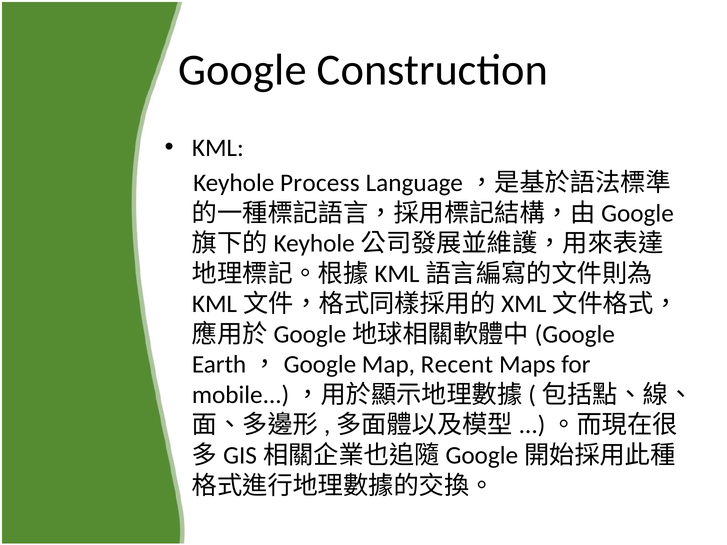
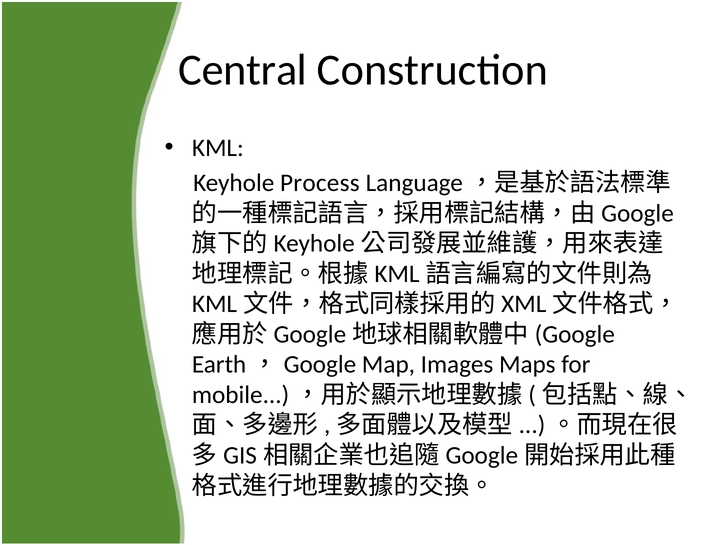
Google: Google -> Central (243, 70)
Recent: Recent -> Images (457, 365)
